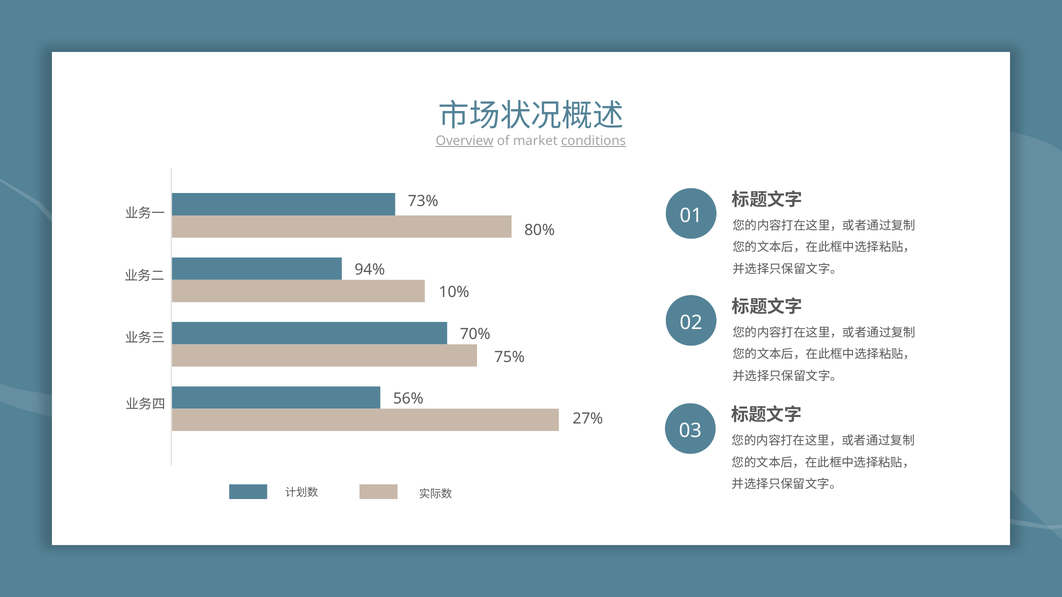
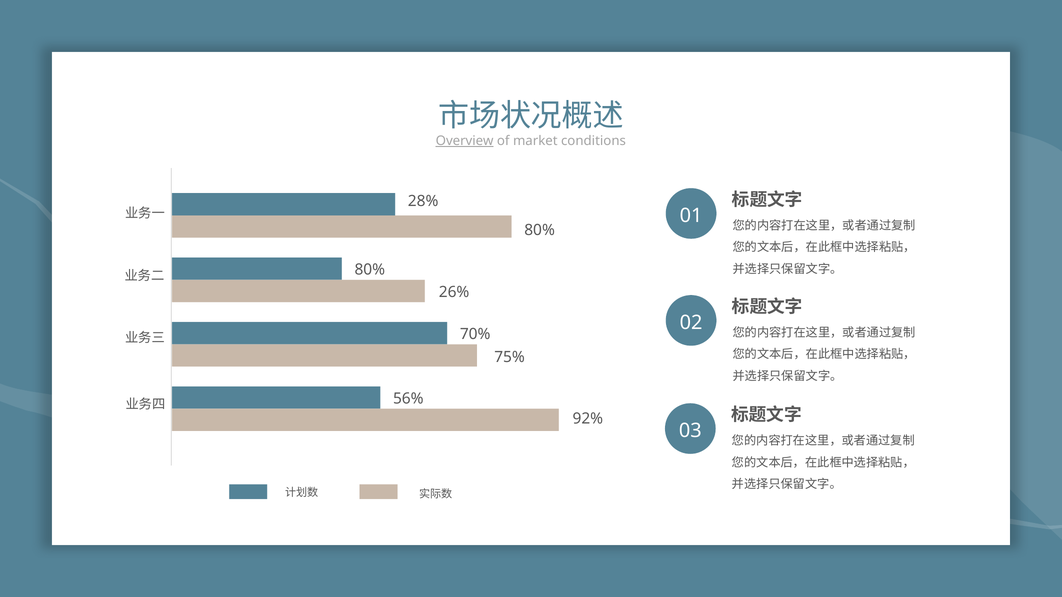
conditions underline: present -> none (593, 141)
73%: 73% -> 28% (423, 202)
94%: 94% -> 80% (370, 270)
10%: 10% -> 26% (454, 293)
27%: 27% -> 92% (588, 419)
